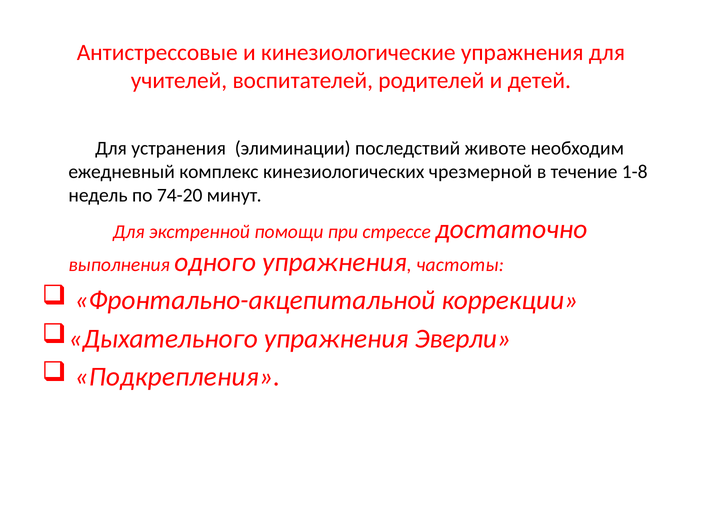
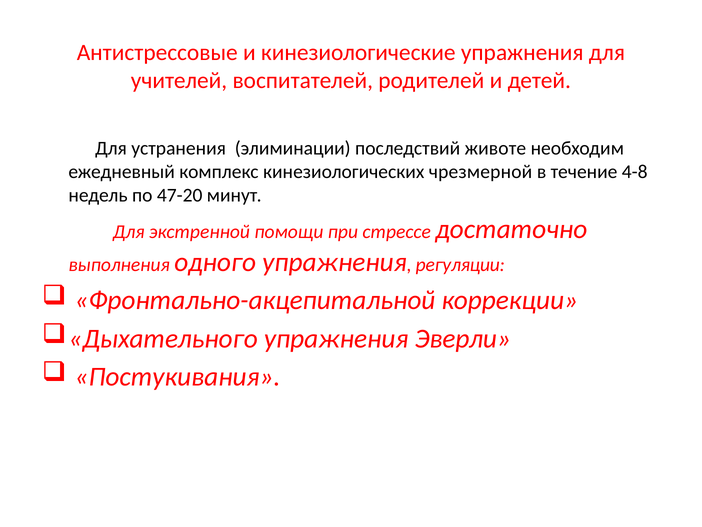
1-8: 1-8 -> 4-8 (635, 171)
74-20: 74-20 -> 47-20 (180, 195)
частоты: частоты -> регуляции (460, 264)
Подкрепления: Подкрепления -> Постукивания (177, 377)
